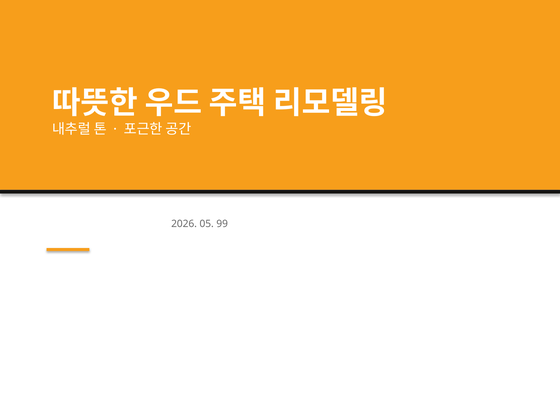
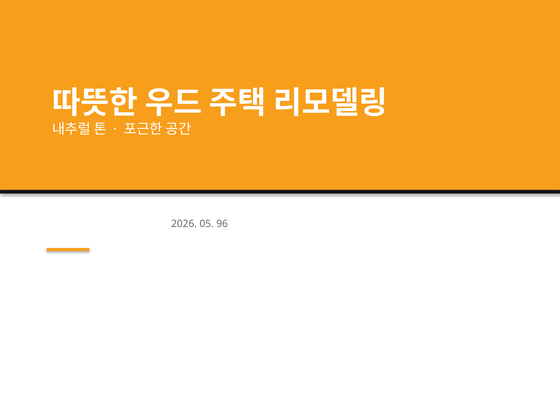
99: 99 -> 96 (222, 224)
